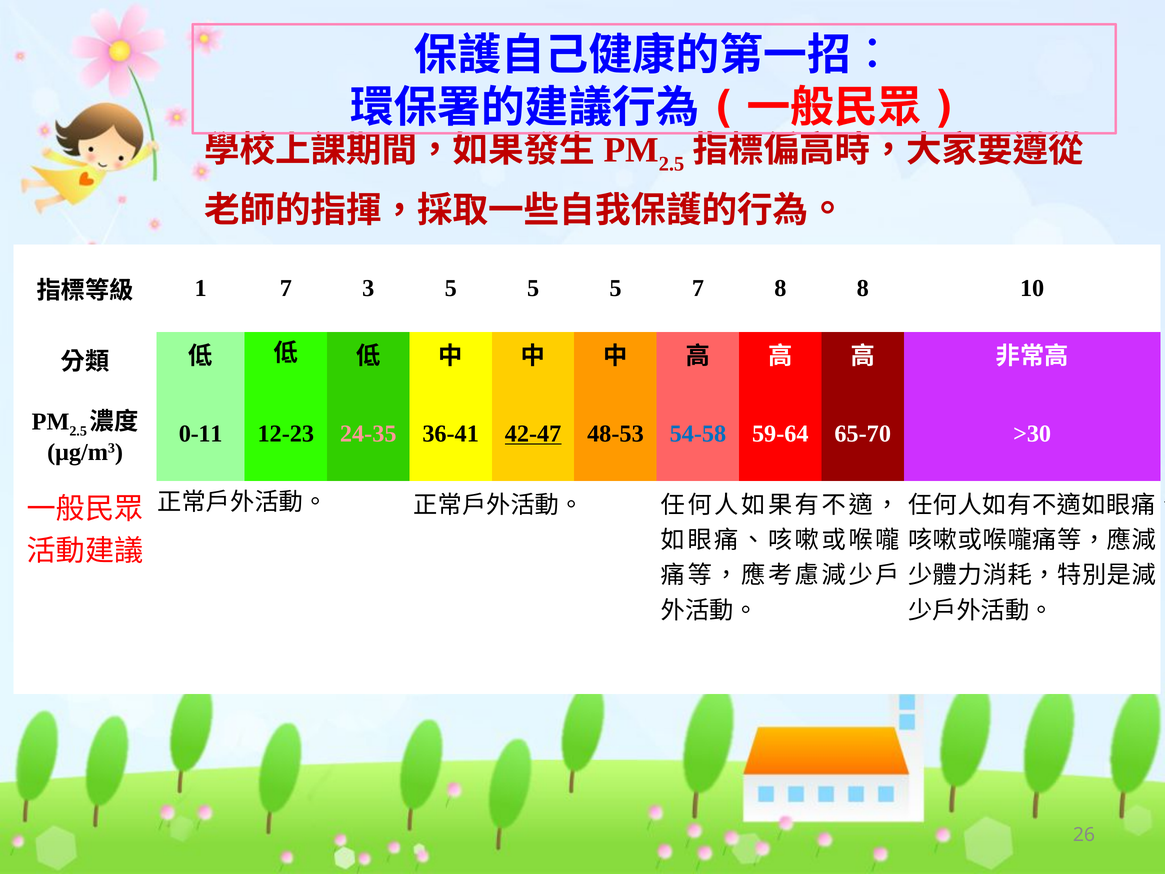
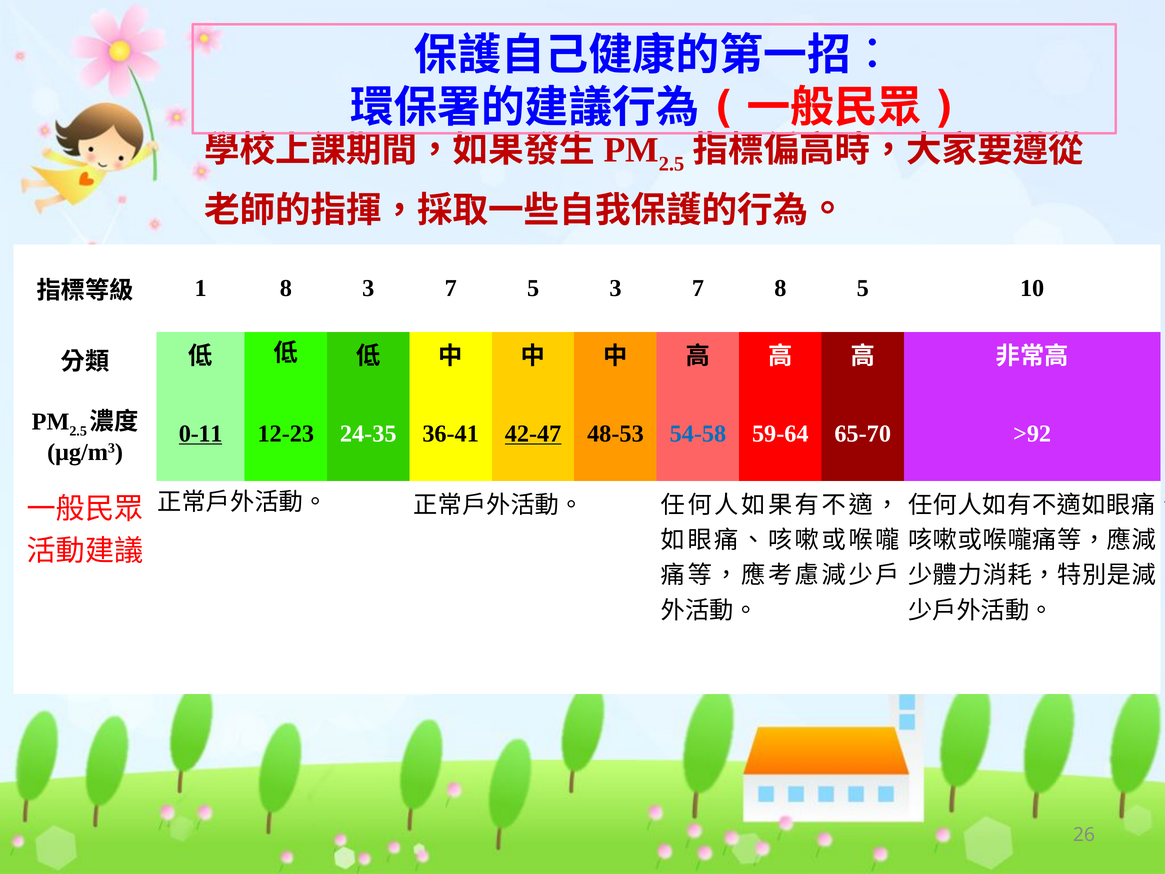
1 7: 7 -> 8 (286, 288)
5: 5 -> 7 (451, 288)
5: 5 -> 3 (616, 288)
8 8: 8 -> 5 (863, 288)
0-11 underline: none -> present (201, 433)
24-35 colour: pink -> white (368, 433)
>30: >30 -> >92 (1032, 433)
